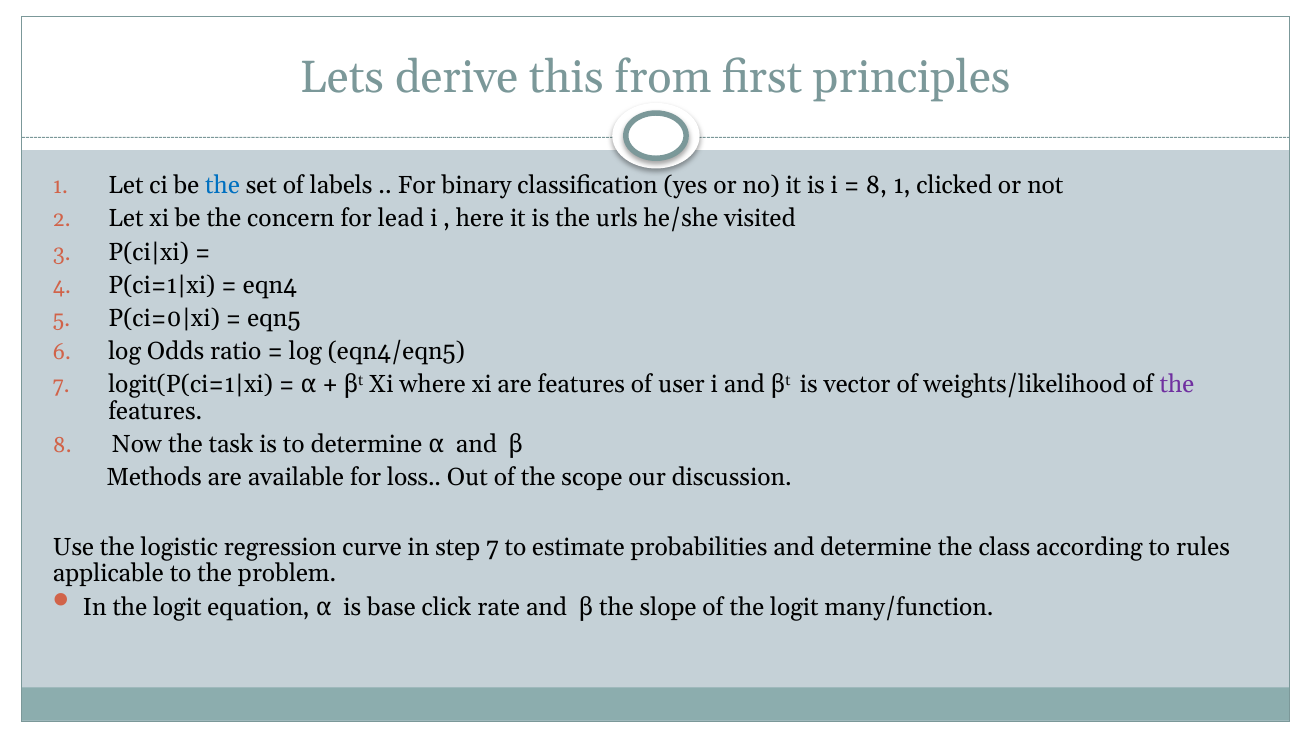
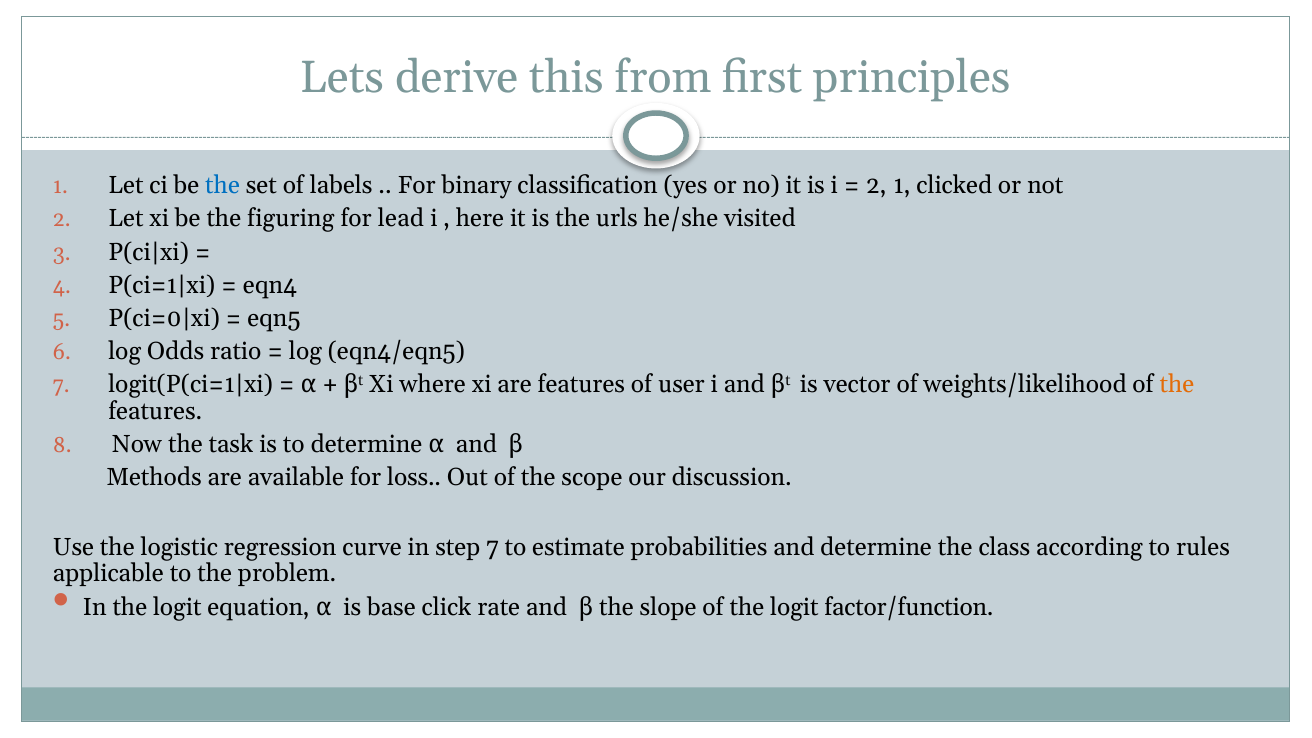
8: 8 -> 2 (876, 186)
concern: concern -> figuring (291, 219)
the colour: purple -> orange (1177, 385)
many/function: many/function -> factor/function (909, 607)
